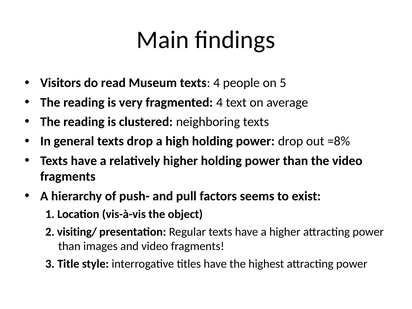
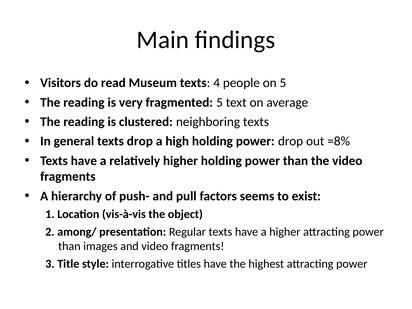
fragmented 4: 4 -> 5 (220, 102)
visiting/: visiting/ -> among/ (77, 232)
